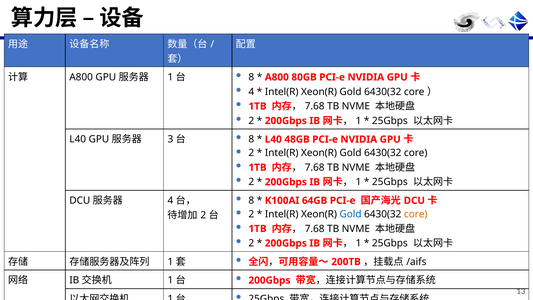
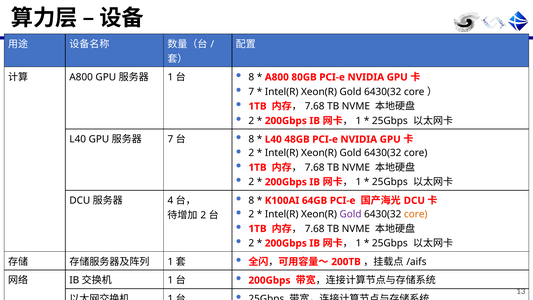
4: 4 -> 7 (251, 92)
3: 3 -> 7 (170, 139)
Gold colour: blue -> purple (351, 214)
